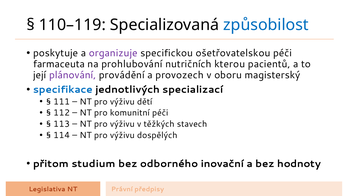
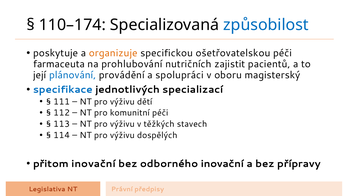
110–119: 110–119 -> 110–174 (72, 25)
organizuje colour: purple -> orange (113, 53)
kterou: kterou -> zajistit (230, 64)
plánování colour: purple -> blue (73, 75)
provozech: provozech -> spolupráci (180, 75)
přitom studium: studium -> inovační (93, 163)
hodnoty: hodnoty -> přípravy (299, 163)
